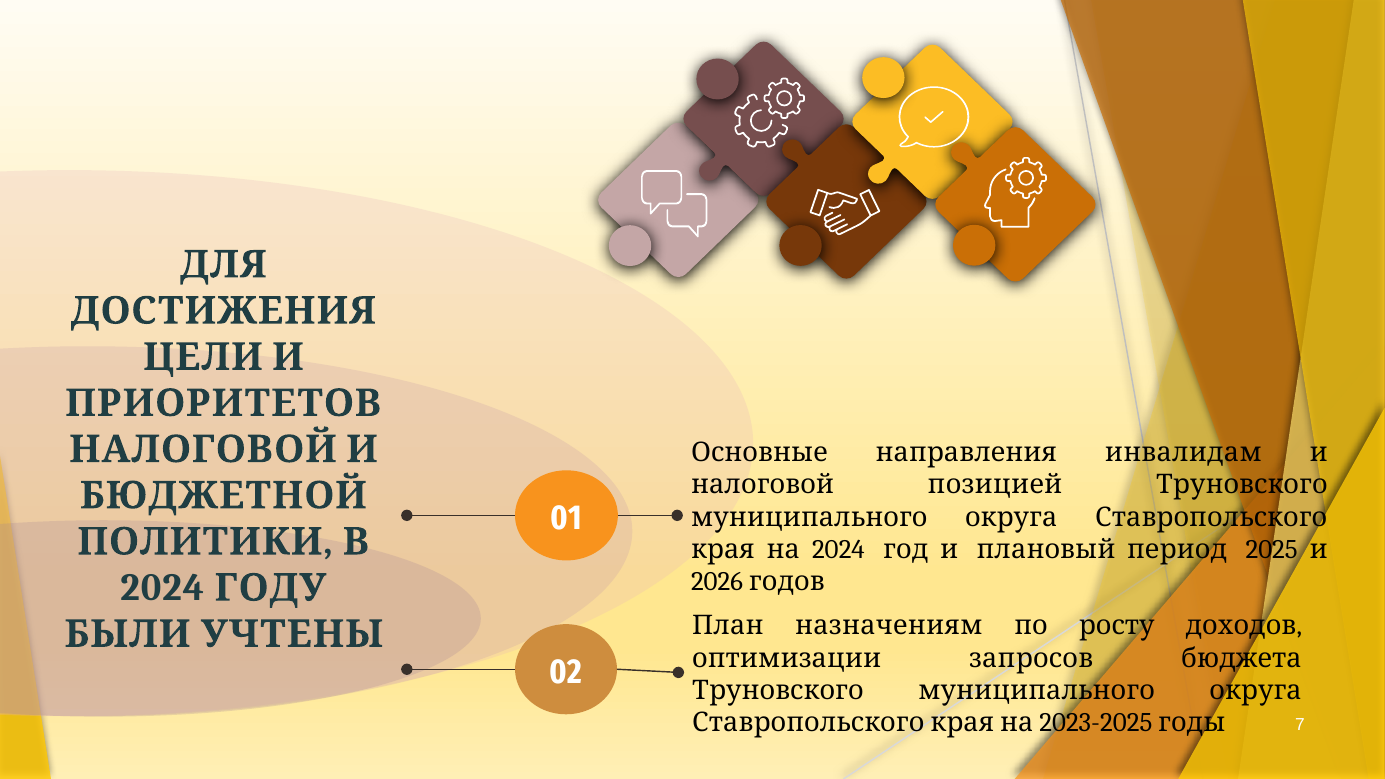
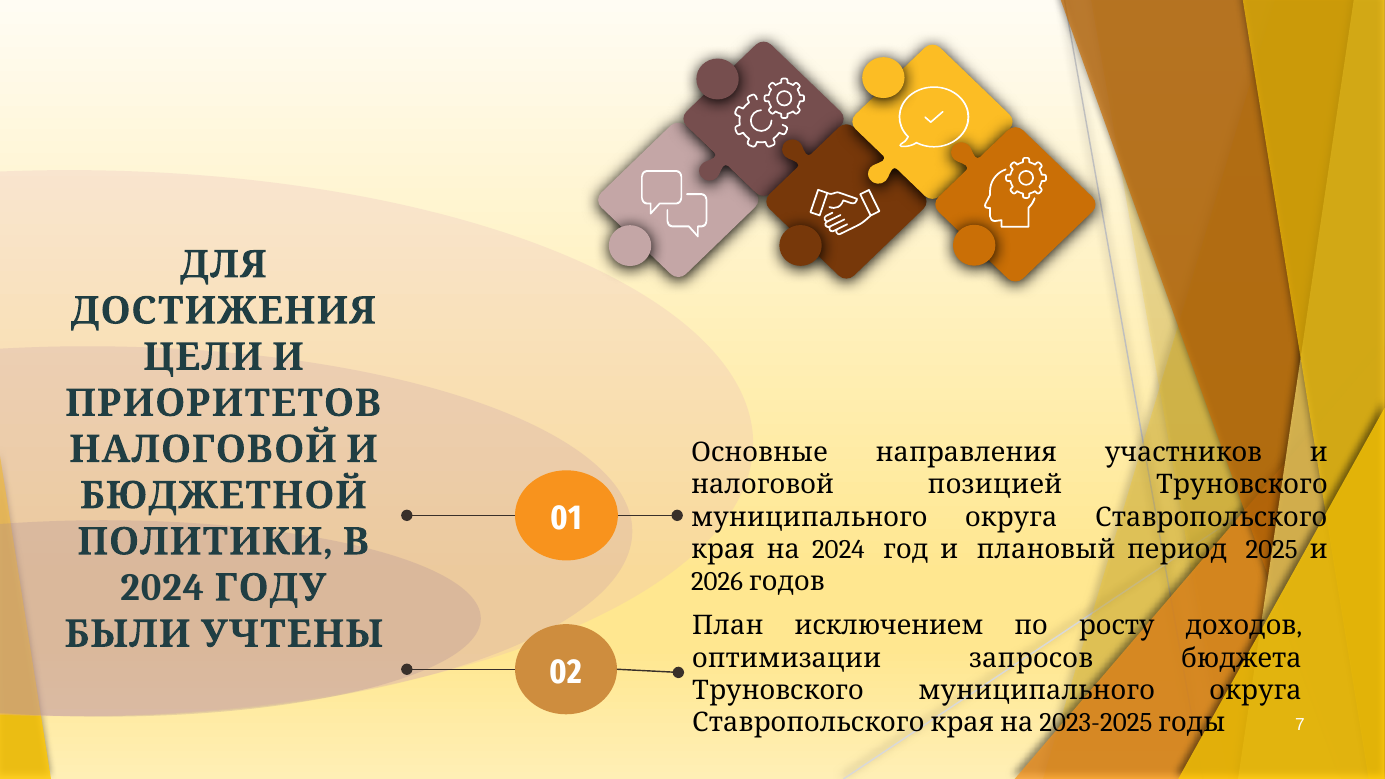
инвалидам: инвалидам -> участников (1183, 453)
назначениям: назначениям -> исключением (889, 626)
